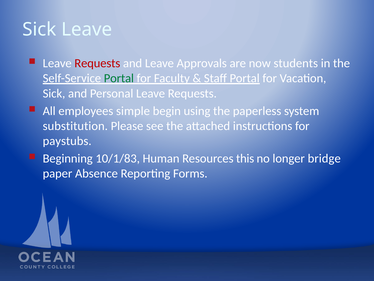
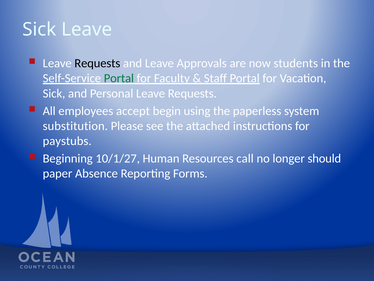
Requests colour: red -> black (97, 63)
simple: simple -> accept (133, 111)
10/1/83: 10/1/83 -> 10/1/27 (118, 158)
this: this -> call (245, 158)
bridge: bridge -> should (324, 158)
